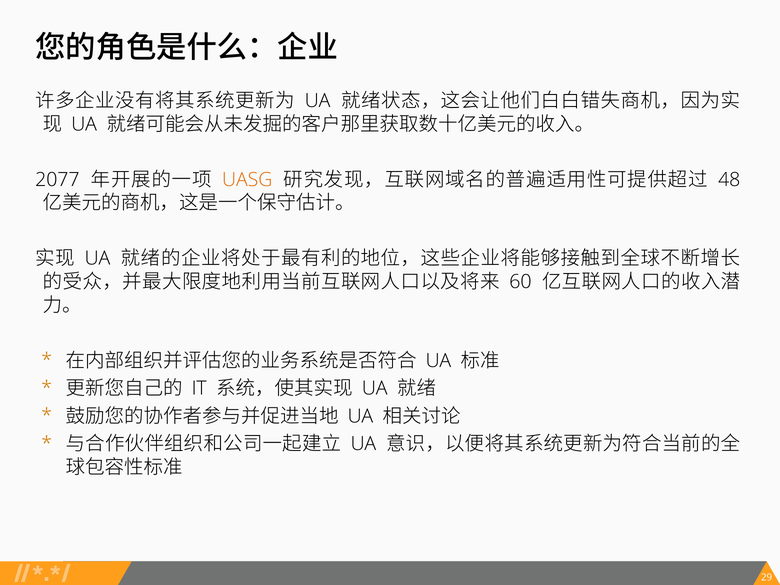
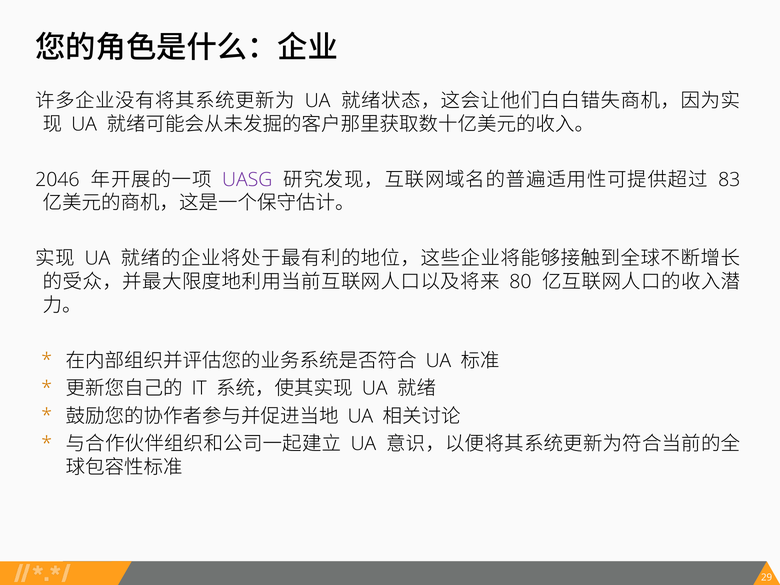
2077: 2077 -> 2046 (57, 180)
UASG colour: orange -> purple (247, 180)
48: 48 -> 83 (729, 180)
60: 60 -> 80 (520, 282)
